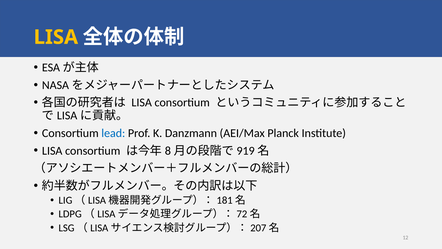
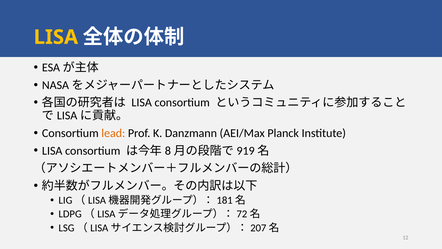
lead colour: blue -> orange (113, 133)
